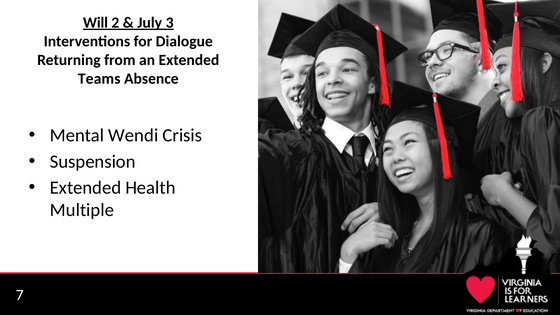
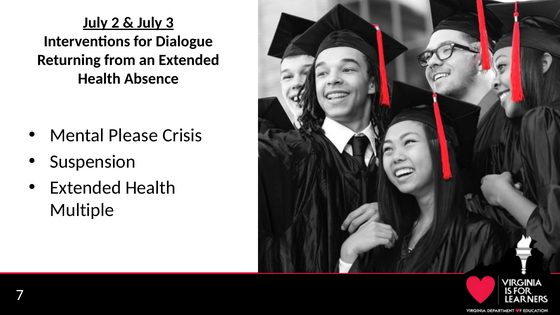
Will: Will -> July (95, 23)
Teams: Teams -> Health (99, 79)
Wendi: Wendi -> Please (133, 135)
